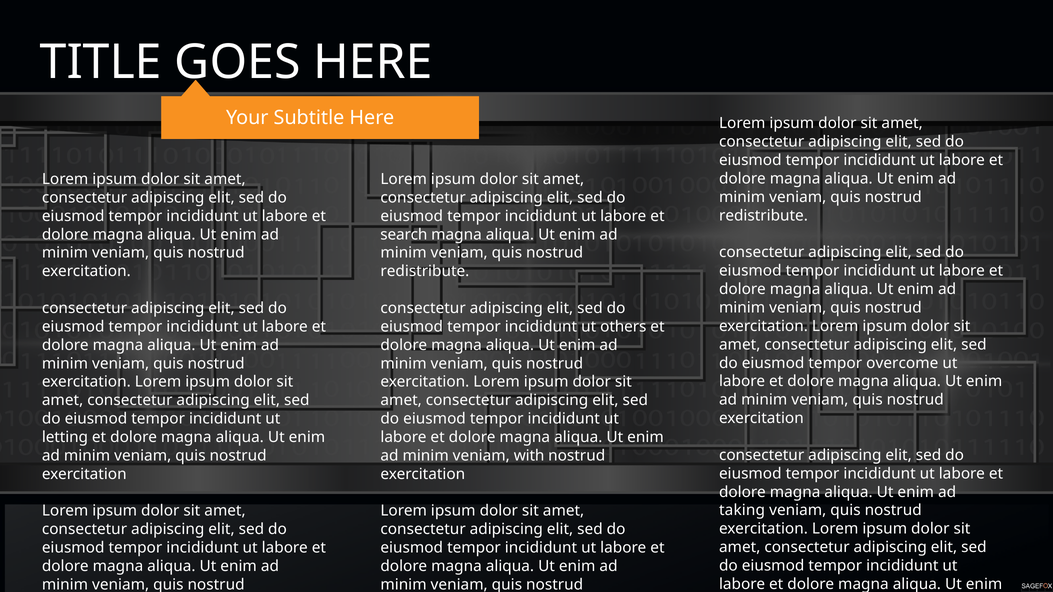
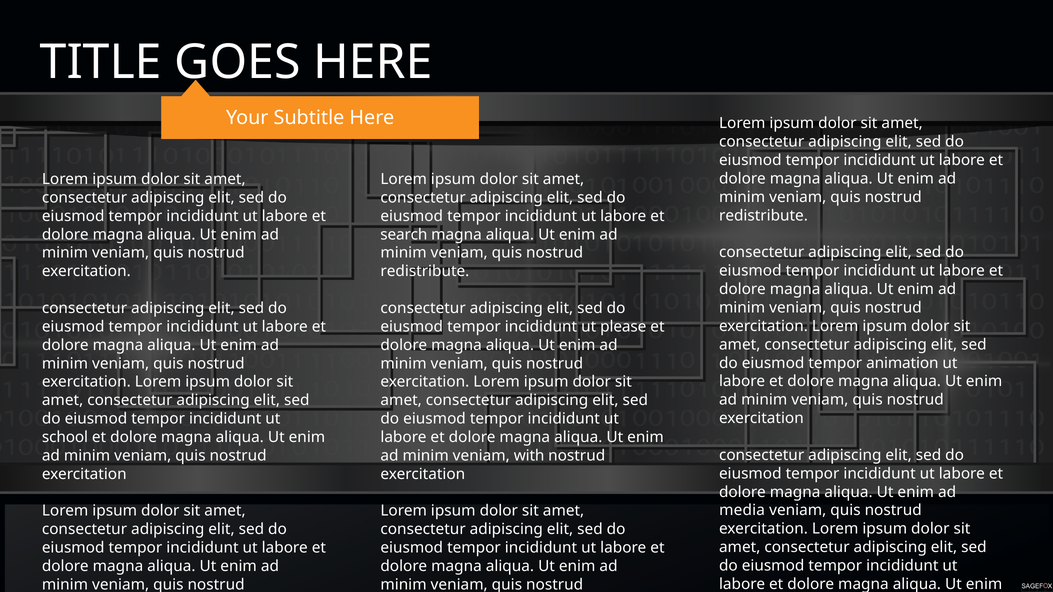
others: others -> please (623, 327)
overcome: overcome -> animation (902, 363)
letting: letting -> school (65, 437)
taking: taking -> media (742, 511)
